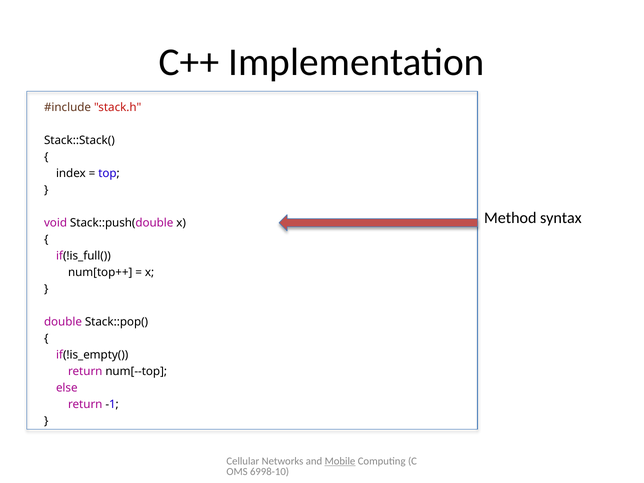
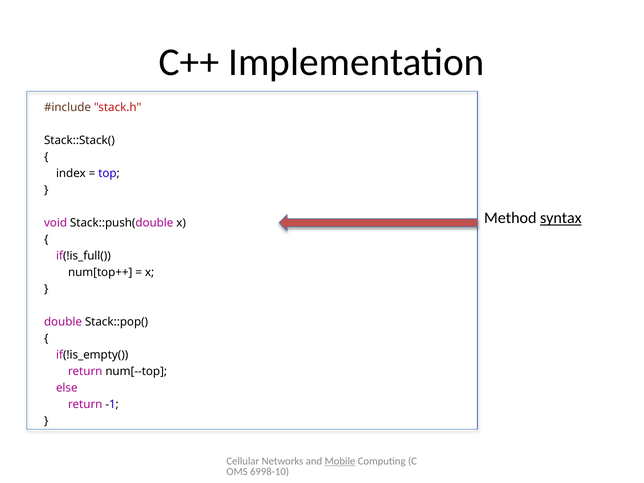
syntax underline: none -> present (561, 218)
